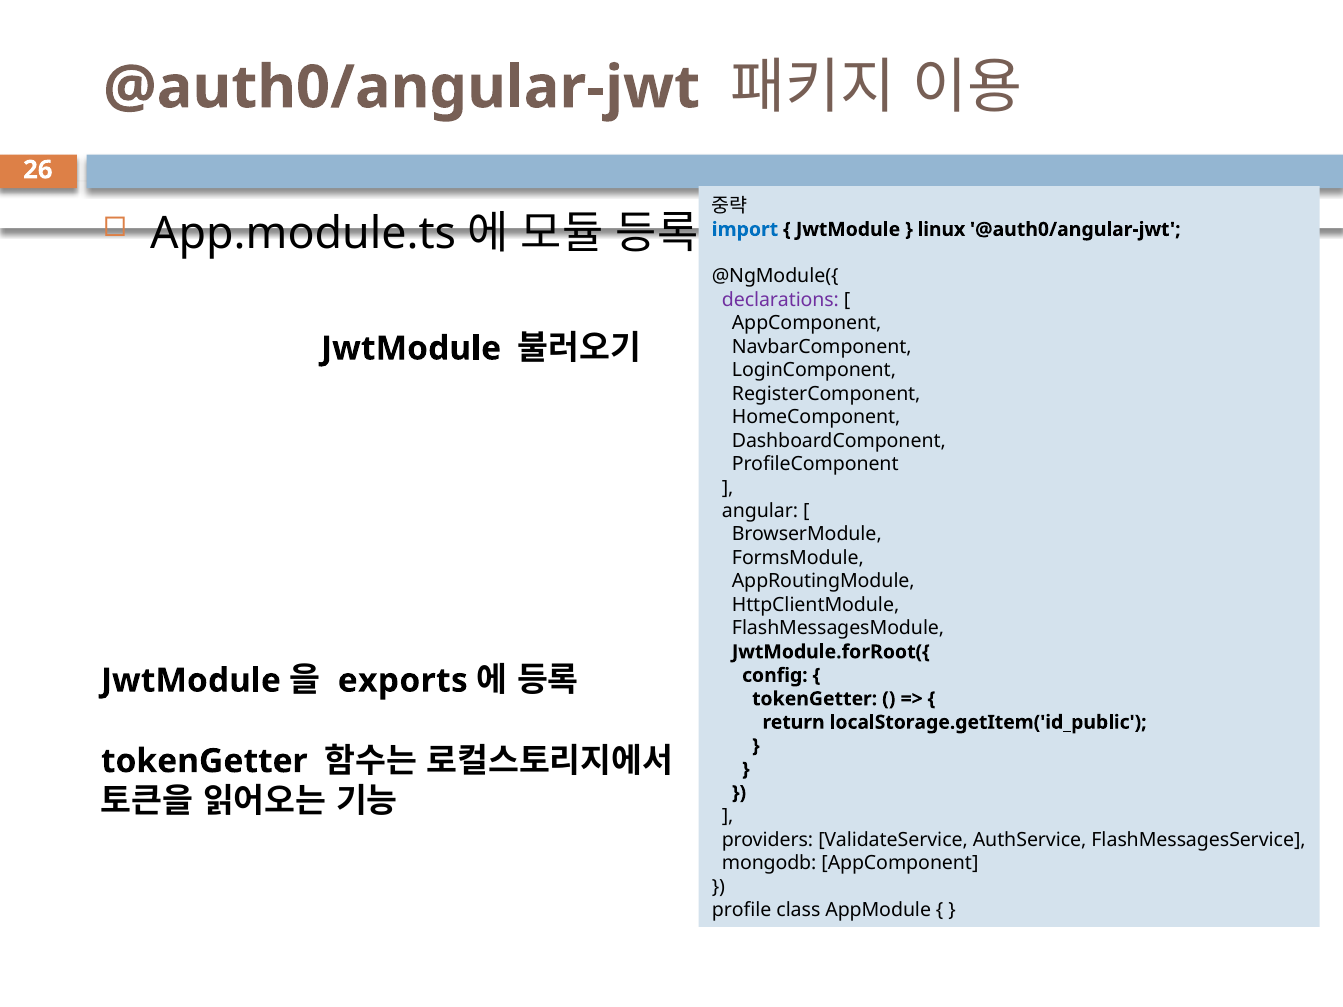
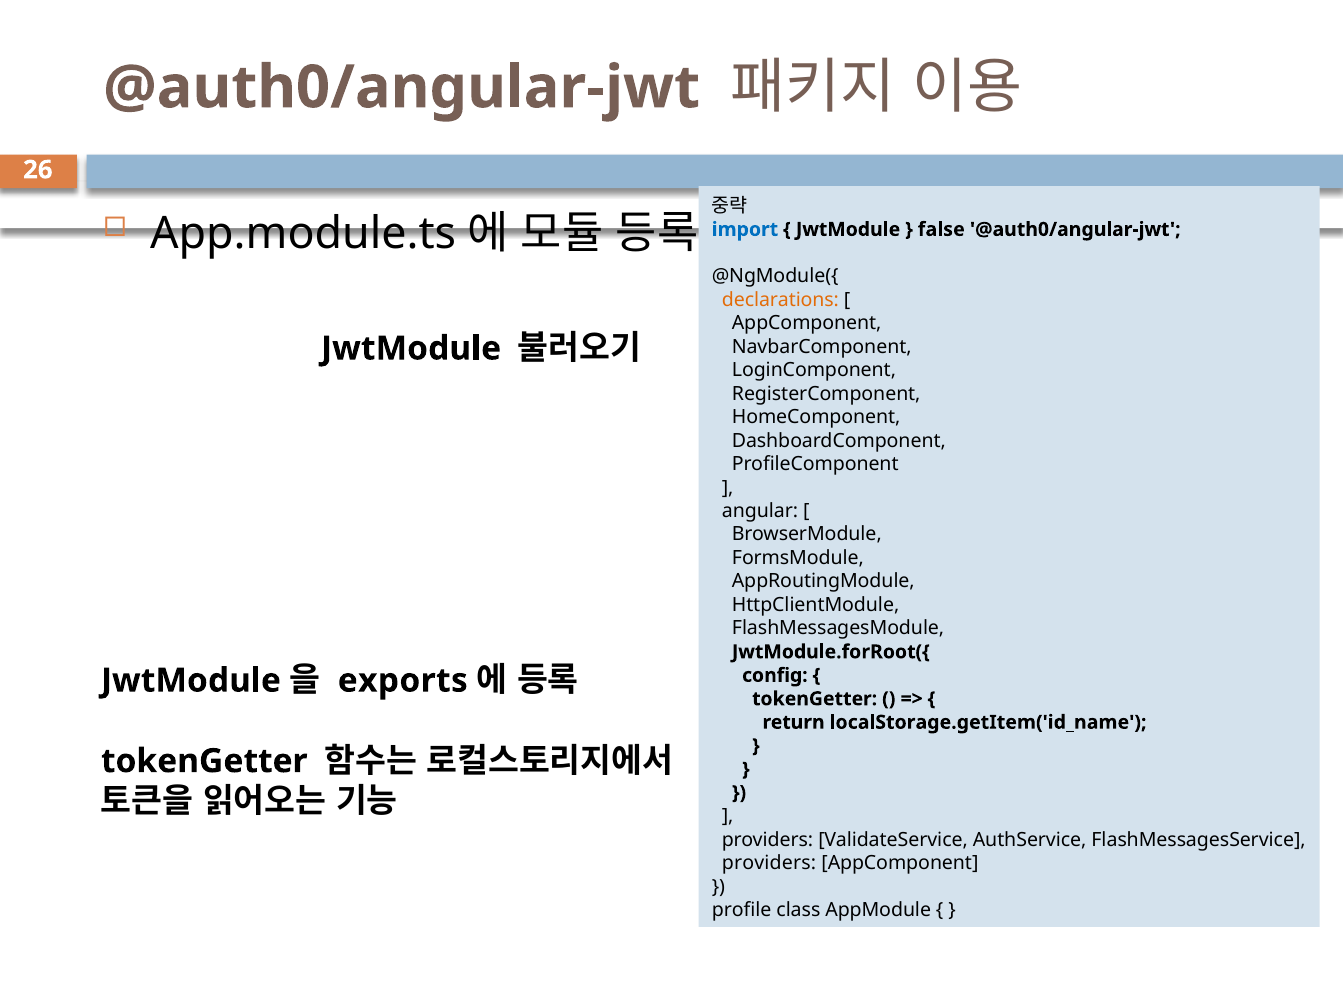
linux: linux -> false (941, 229)
declarations colour: purple -> orange (780, 300)
localStorage.getItem('id_public: localStorage.getItem('id_public -> localStorage.getItem('id_name (988, 722)
mongodb: mongodb -> providers (769, 863)
